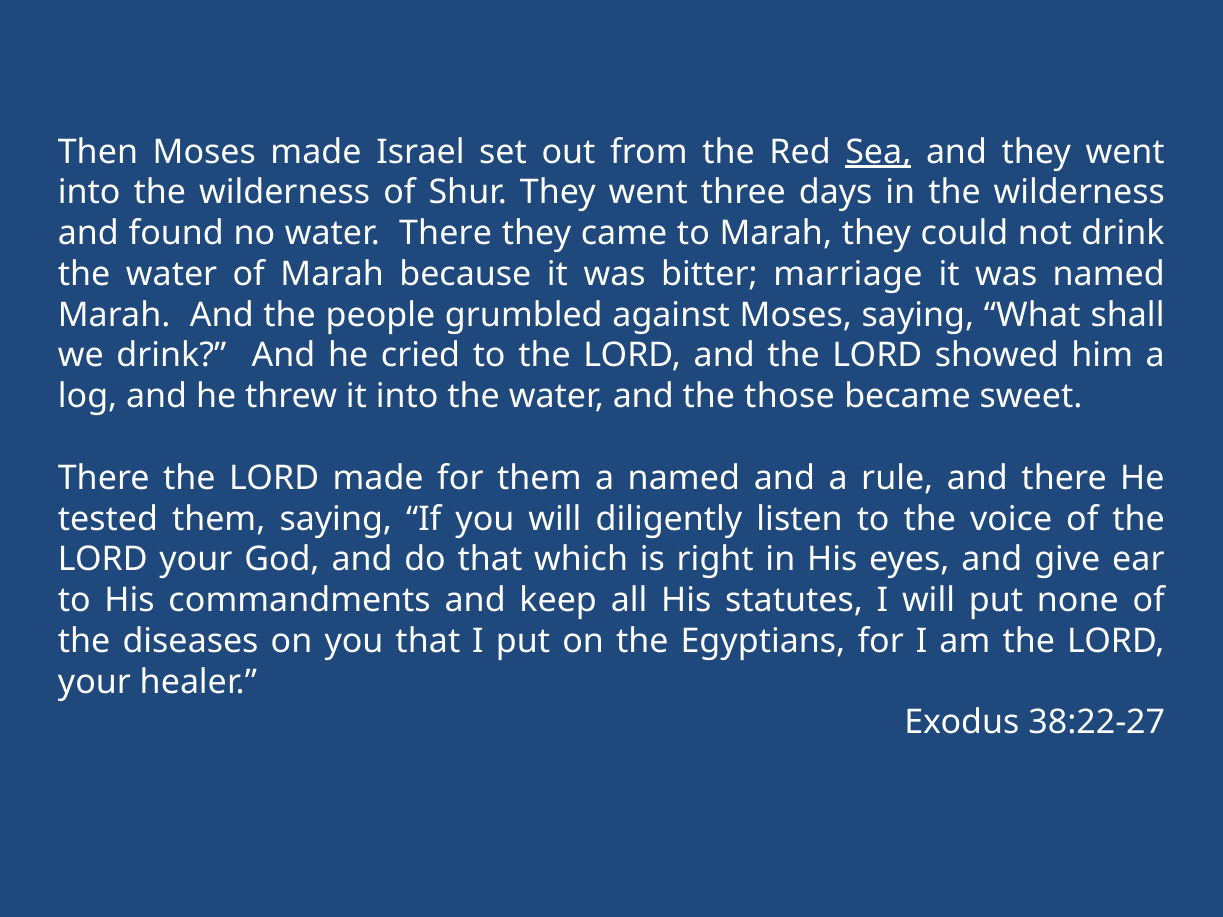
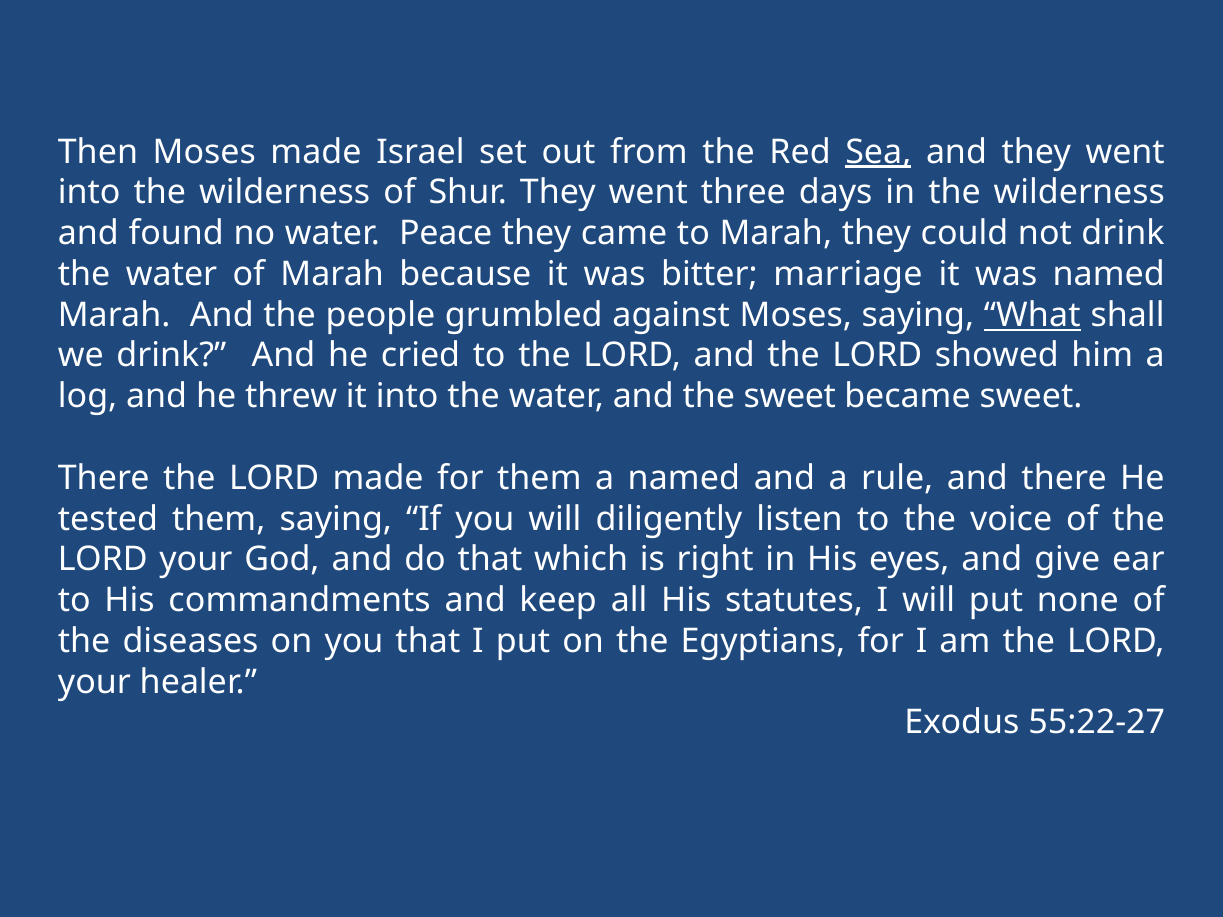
water There: There -> Peace (446, 233)
What underline: none -> present (1032, 315)
the those: those -> sweet (790, 397)
38:22-27: 38:22-27 -> 55:22-27 (1097, 723)
